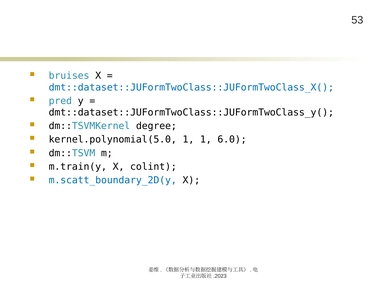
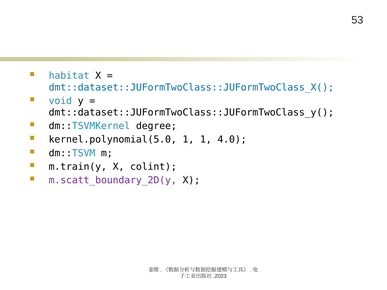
bruises: bruises -> habitat (69, 76)
pred: pred -> void (60, 101)
6.0: 6.0 -> 4.0 (232, 140)
m.scatt_boundary_2D(y colour: blue -> purple (113, 180)
